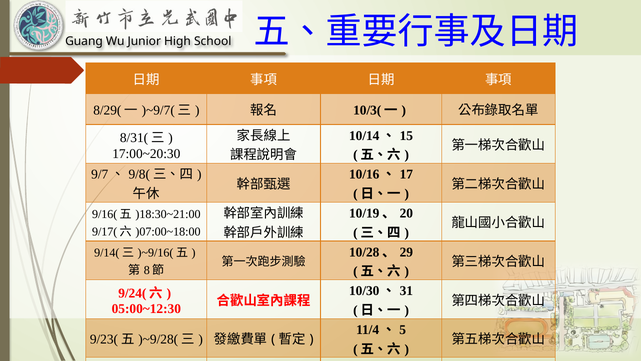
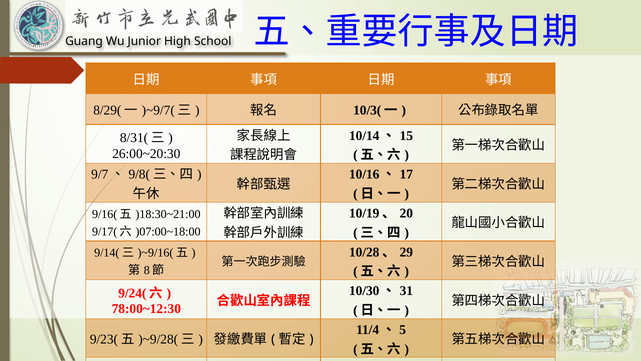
17:00~20:30: 17:00~20:30 -> 26:00~20:30 (146, 154)
05:00~12:30: 05:00~12:30 -> 78:00~12:30 (146, 309)
